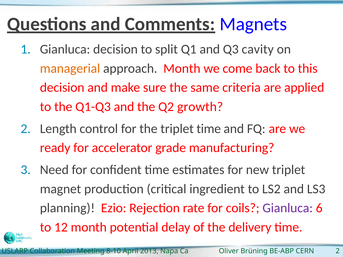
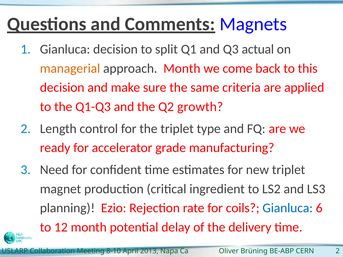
cavity: cavity -> actual (258, 49)
triplet time: time -> type (209, 129)
Gianluca colour: purple -> blue (288, 208)
